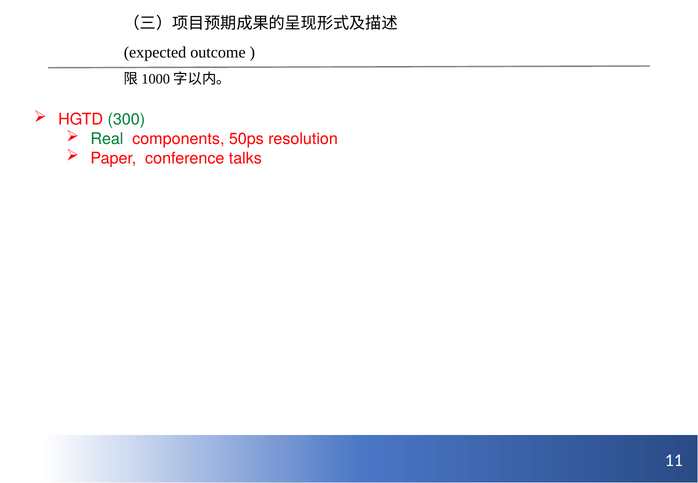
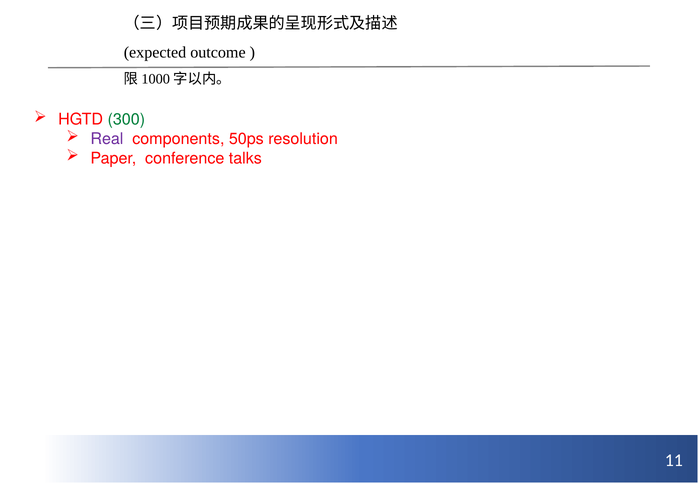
Real colour: green -> purple (107, 139)
